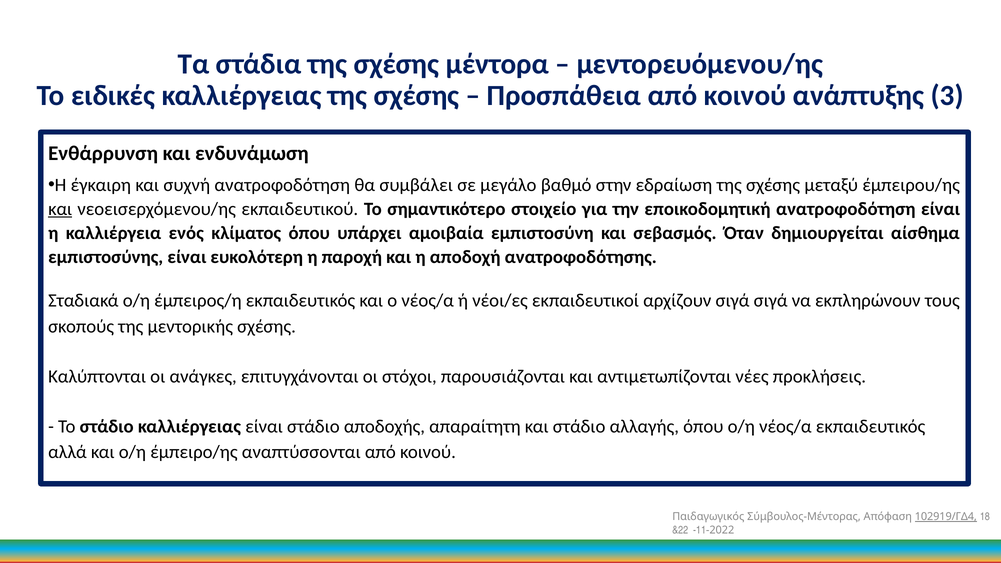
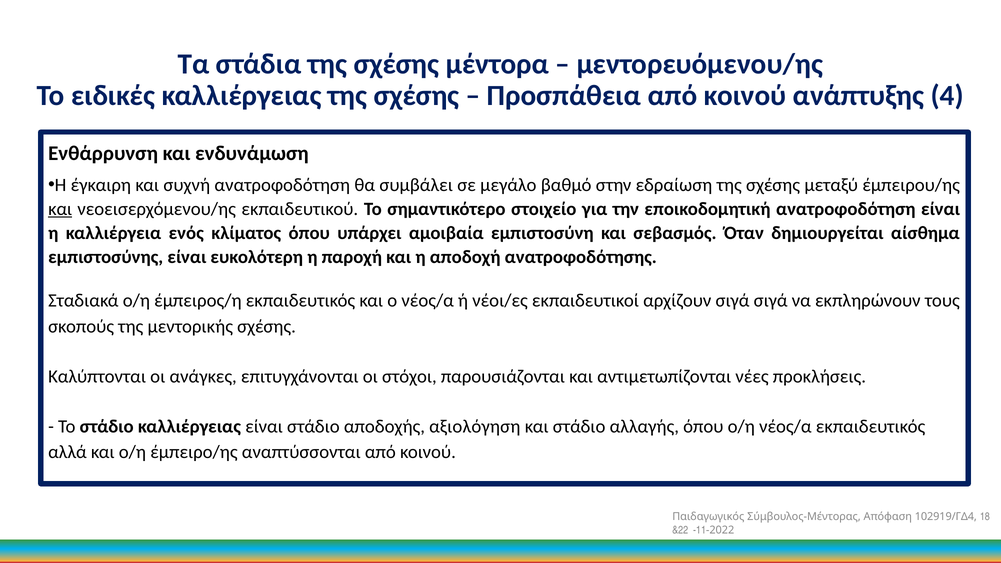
3: 3 -> 4 (947, 96)
απαραίτητη: απαραίτητη -> αξιολόγηση (475, 426)
102919/ΓΔ4 underline: present -> none (946, 517)
